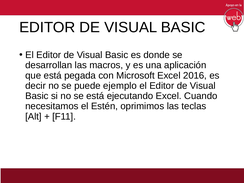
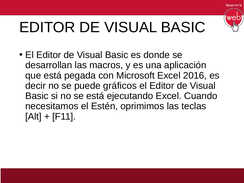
ejemplo: ejemplo -> gráficos (120, 86)
